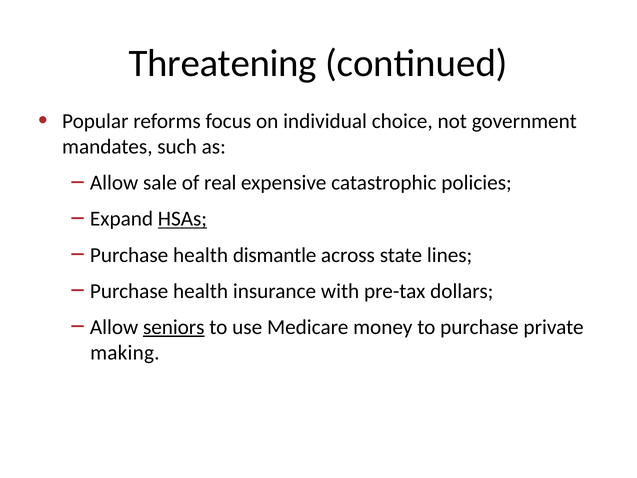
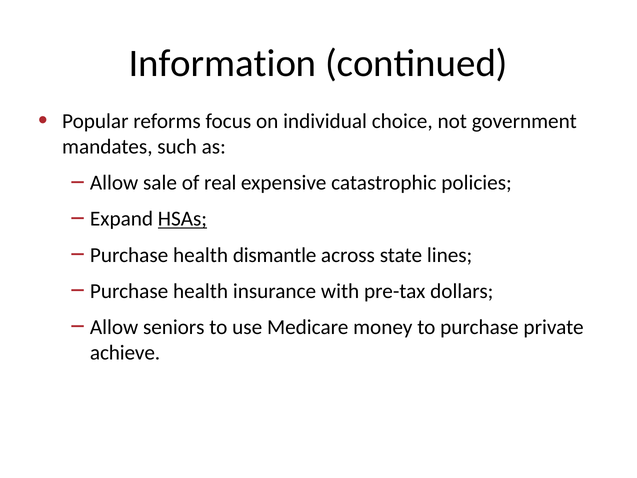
Threatening: Threatening -> Information (222, 63)
seniors underline: present -> none (174, 327)
making: making -> achieve (125, 353)
